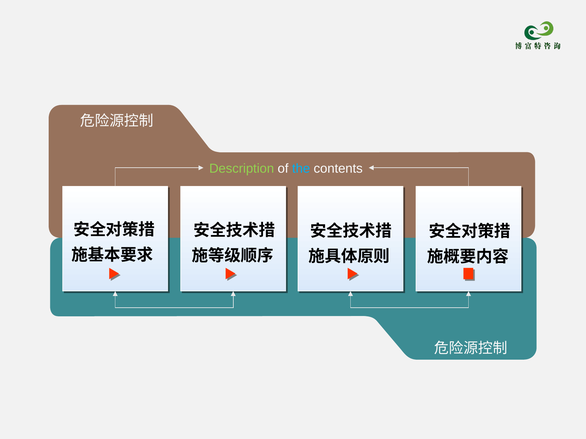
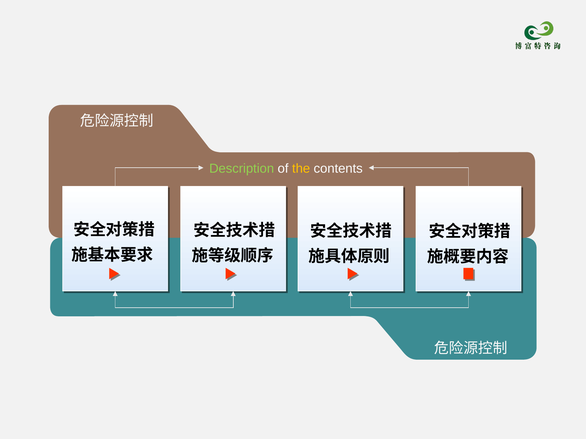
the colour: light blue -> yellow (301, 169)
